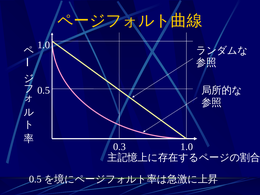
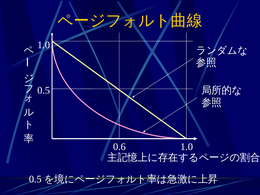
0.3: 0.3 -> 0.6 (119, 147)
